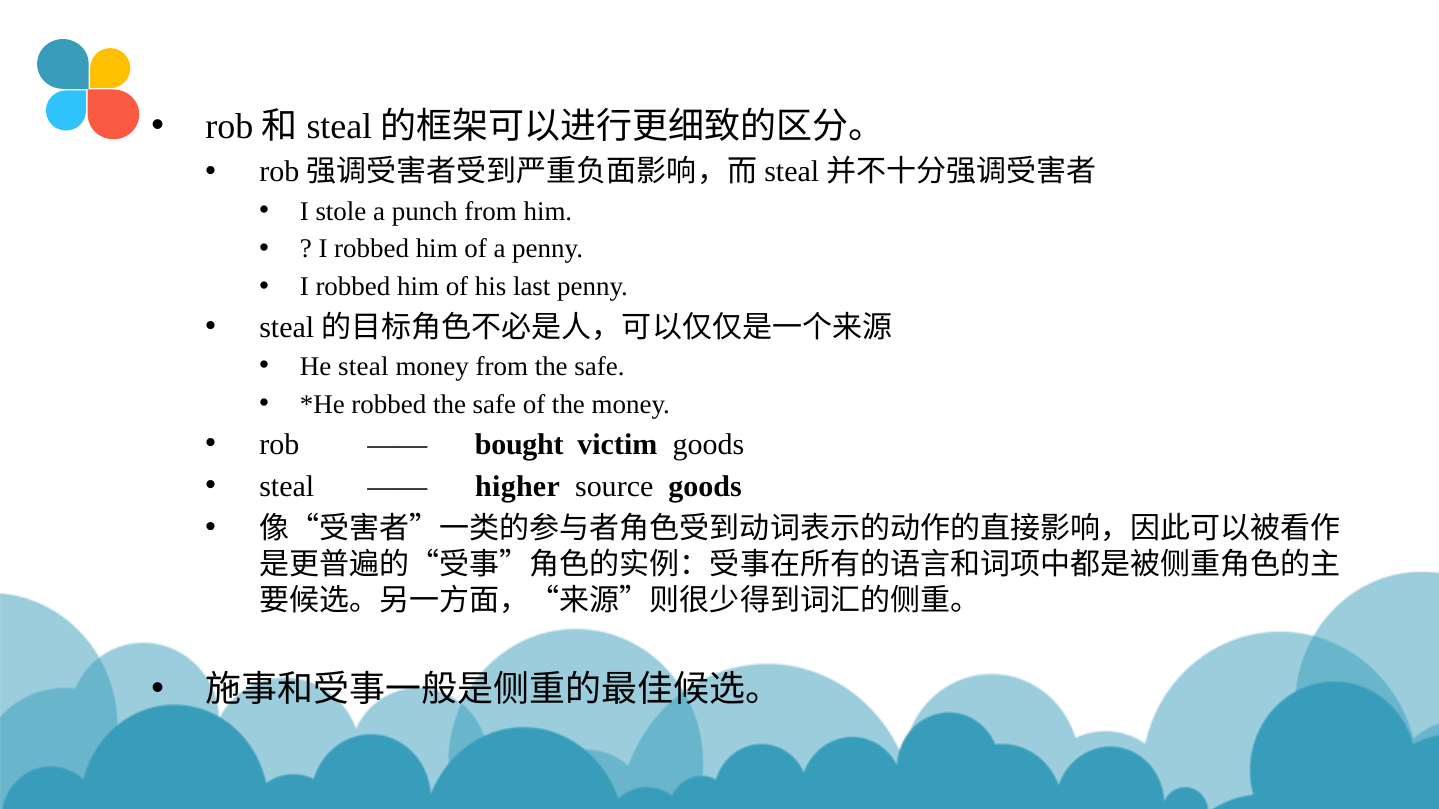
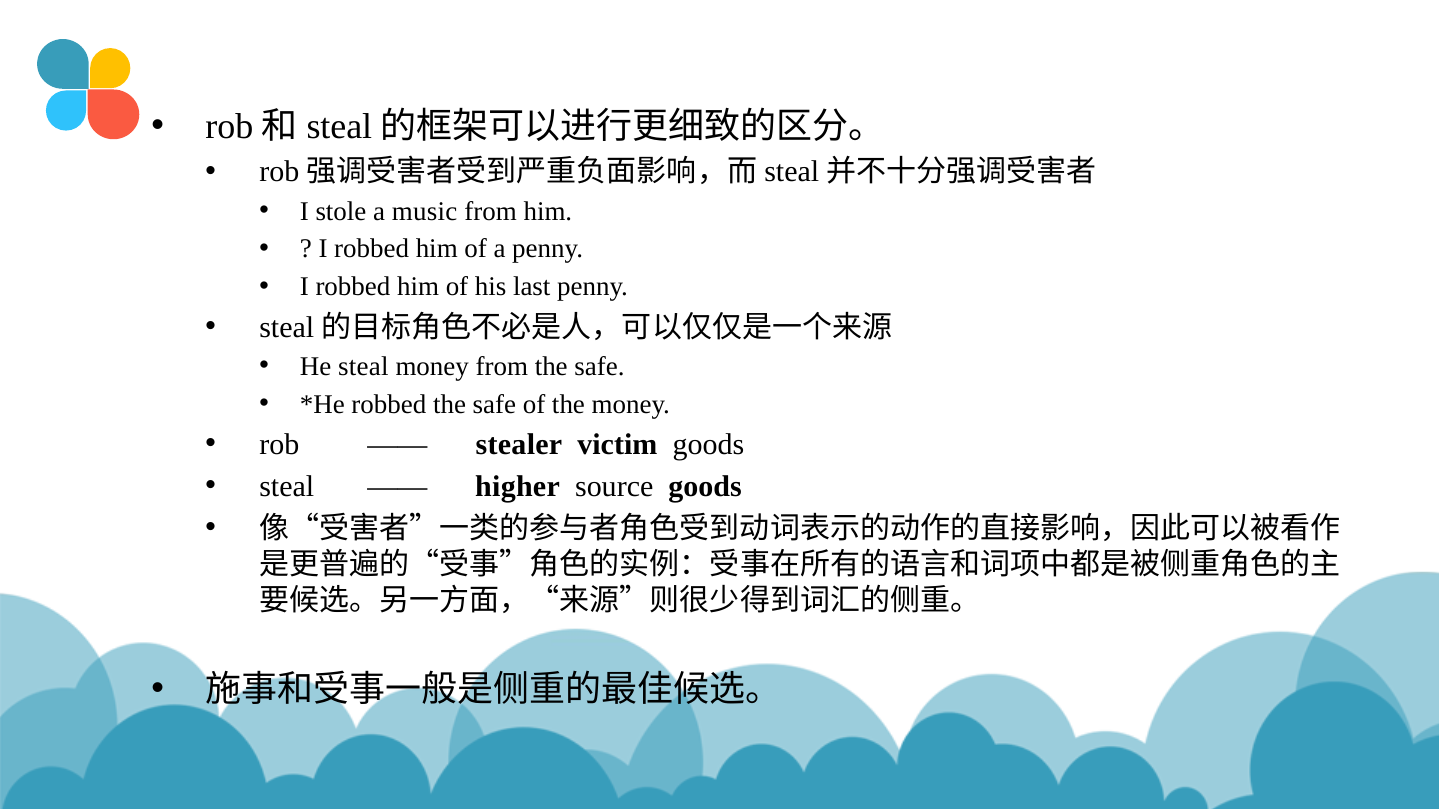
punch: punch -> music (425, 211)
bought: bought -> stealer (519, 445)
